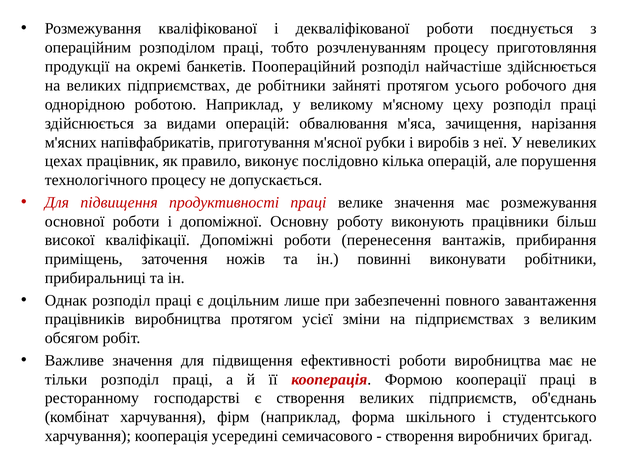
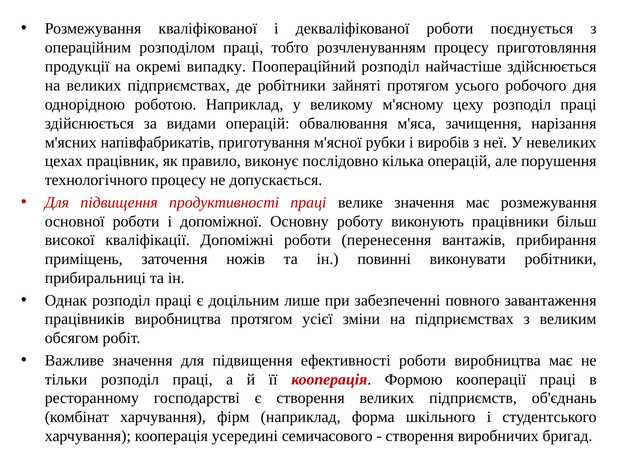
банкетів: банкетів -> випадку (216, 66)
